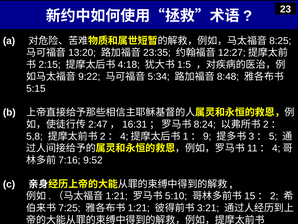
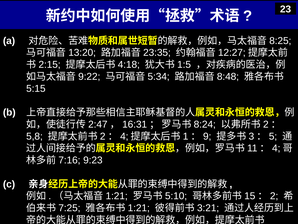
9:52: 9:52 -> 9:23 (93, 160)
